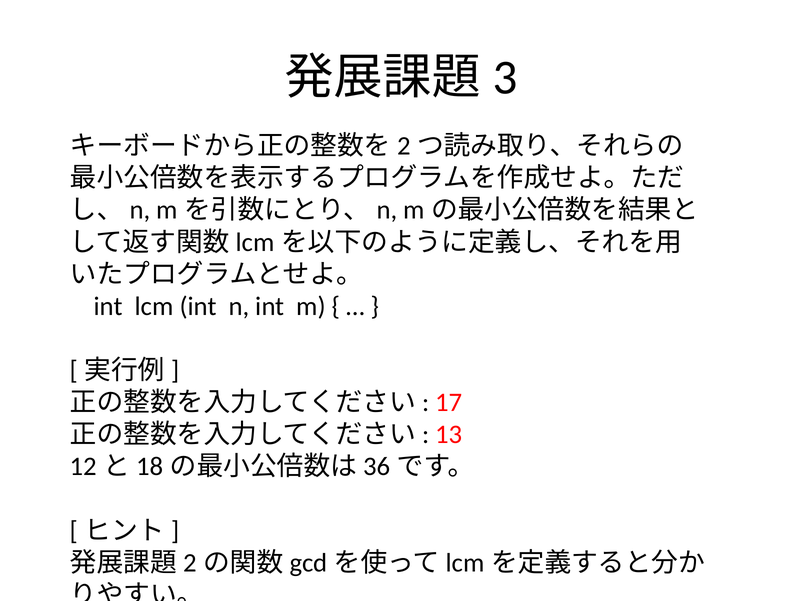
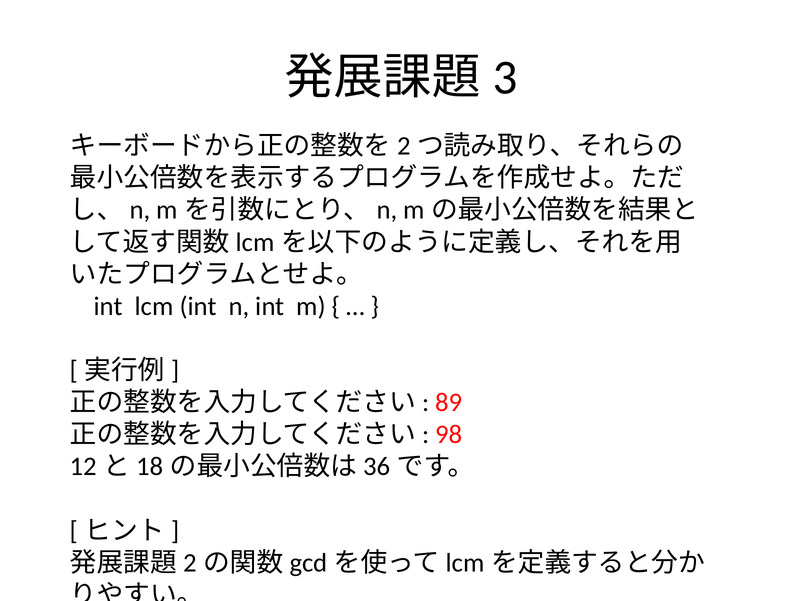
17: 17 -> 89 (449, 403)
13: 13 -> 98 (449, 435)
